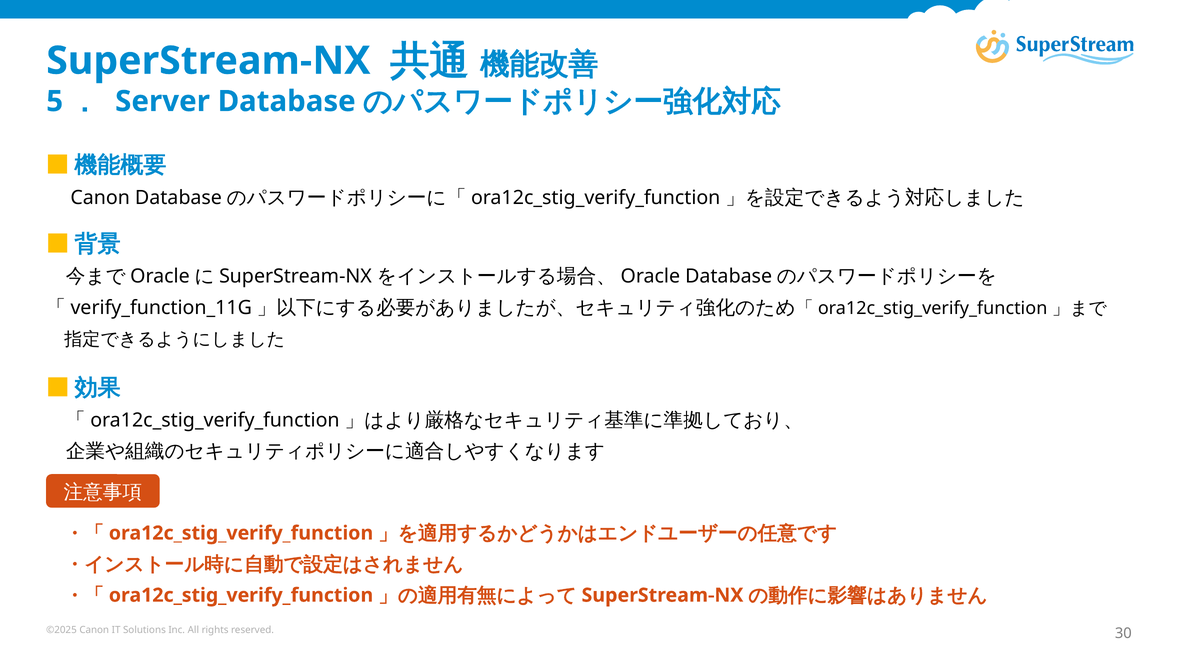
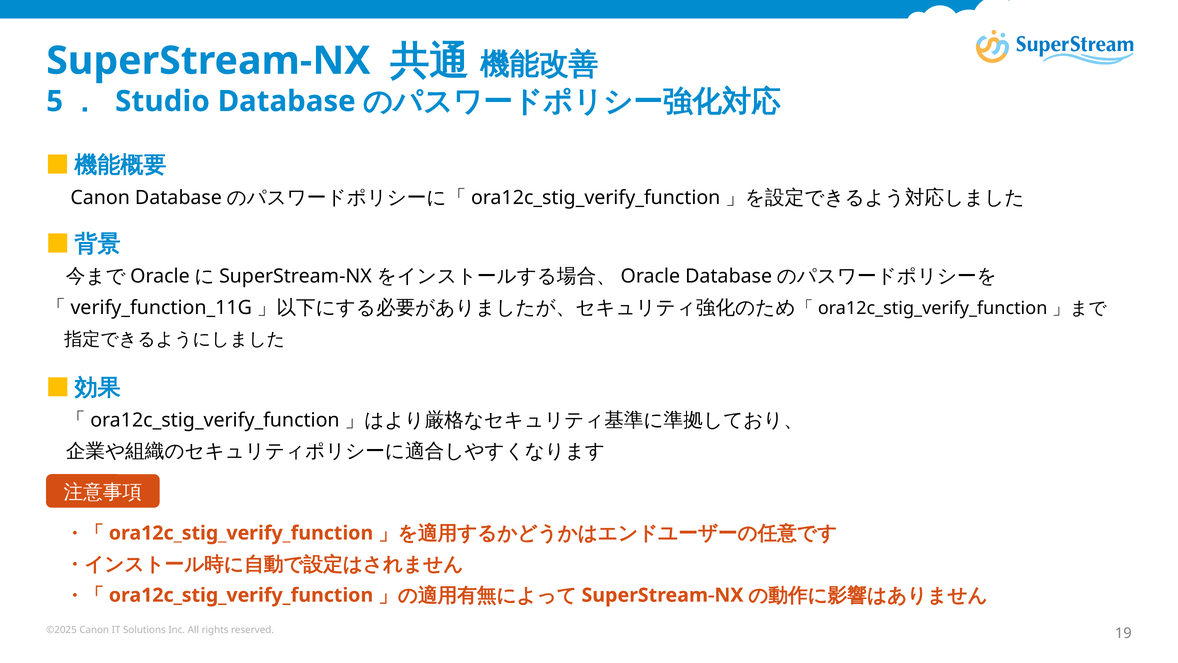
Server: Server -> Studio (162, 101)
30: 30 -> 19 (1123, 633)
